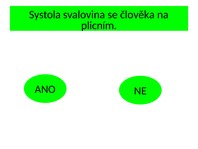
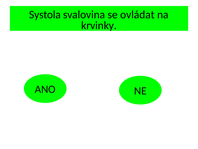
člověka: člověka -> ovládat (137, 15)
plicním: plicním -> krvinky (99, 25)
